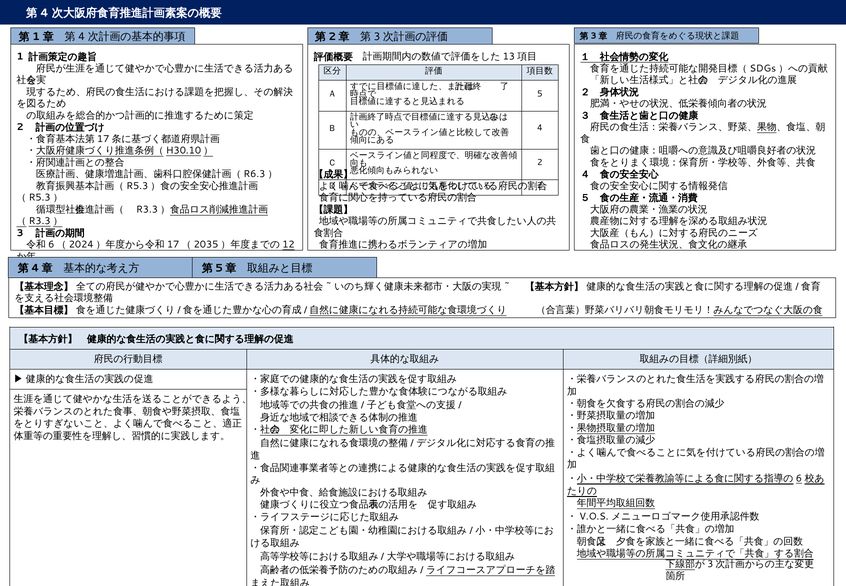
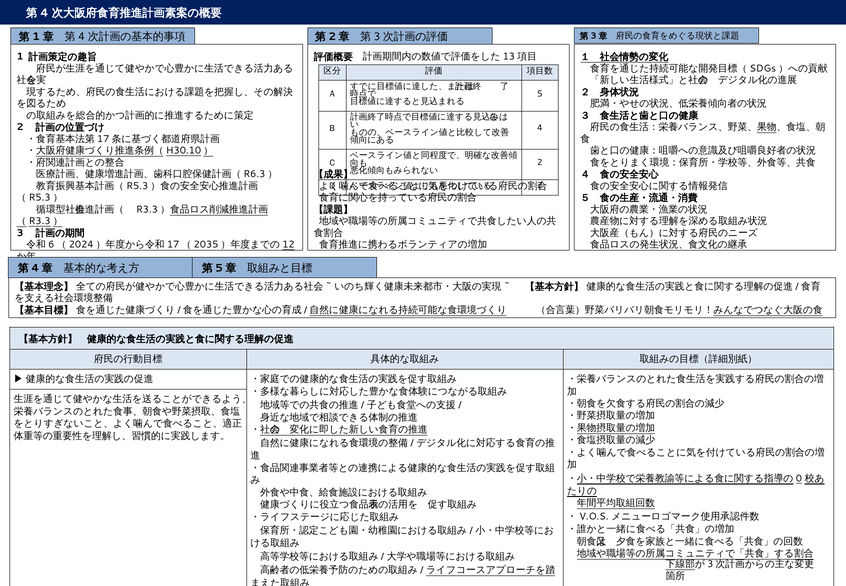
6: 6 -> 0 (799, 478)
